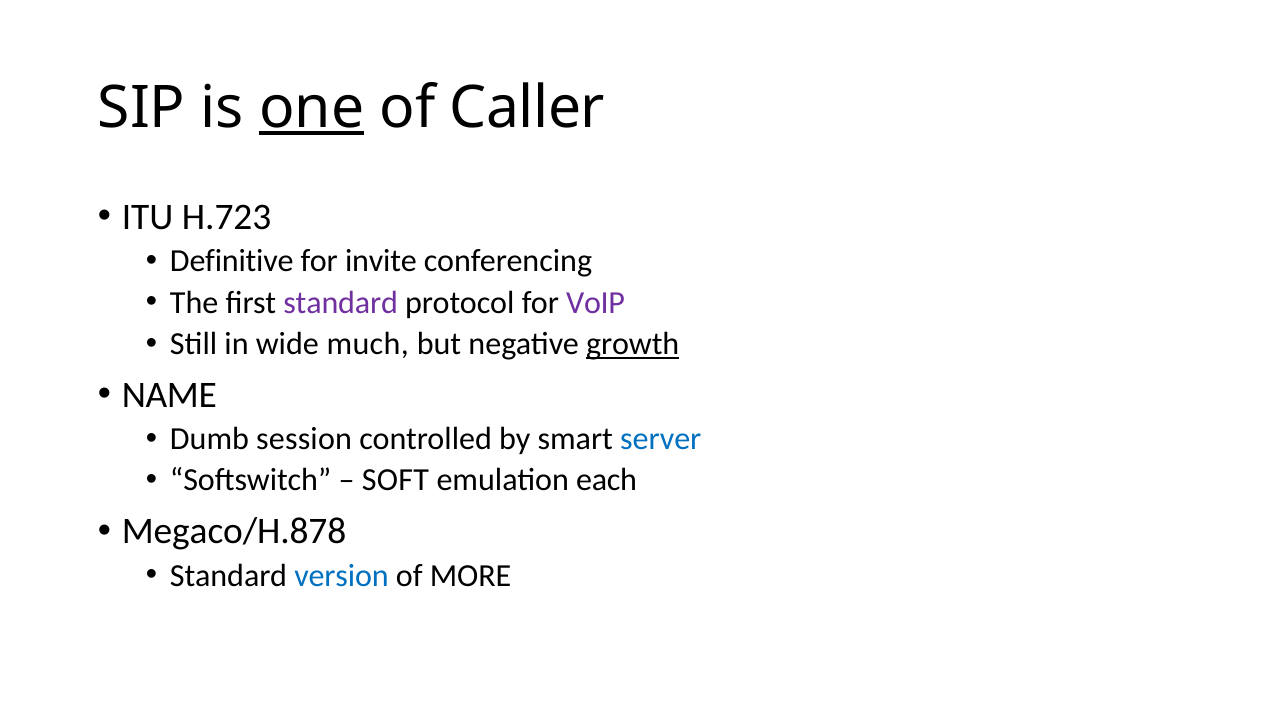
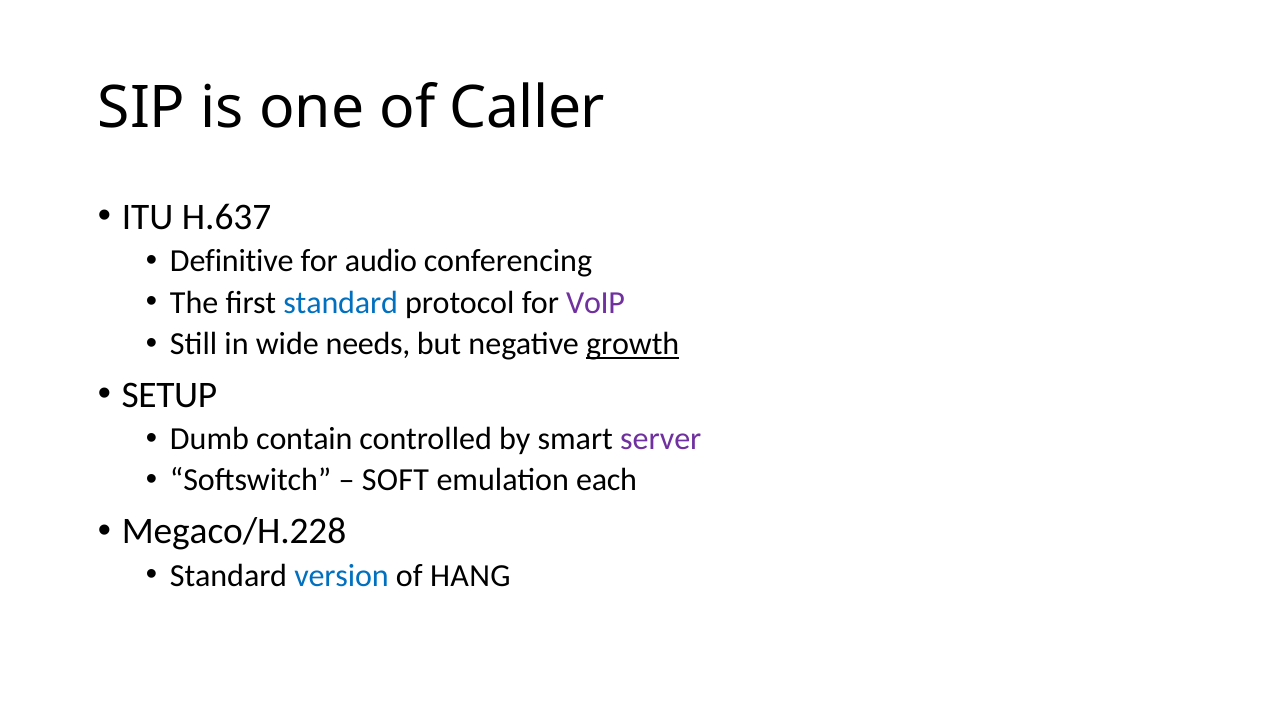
one underline: present -> none (312, 108)
H.723: H.723 -> H.637 (227, 217)
invite: invite -> audio (381, 261)
standard colour: purple -> blue (341, 302)
much: much -> needs (368, 344)
NAME: NAME -> SETUP (169, 395)
session: session -> contain (304, 439)
server colour: blue -> purple (661, 439)
Megaco/H.878: Megaco/H.878 -> Megaco/H.228 (234, 531)
MORE: MORE -> HANG (470, 575)
